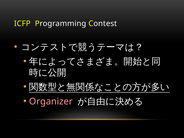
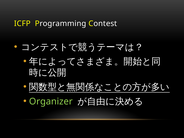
Organizer colour: pink -> light green (51, 101)
